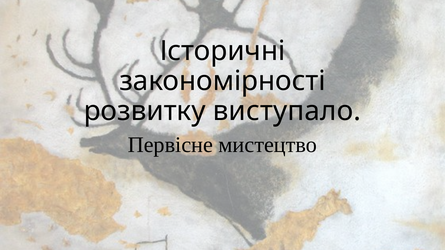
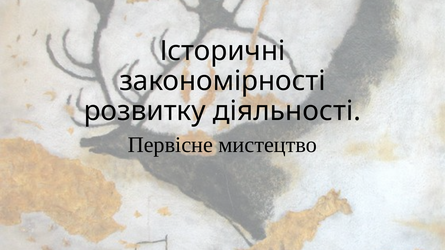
виступало: виступало -> діяльності (287, 111)
